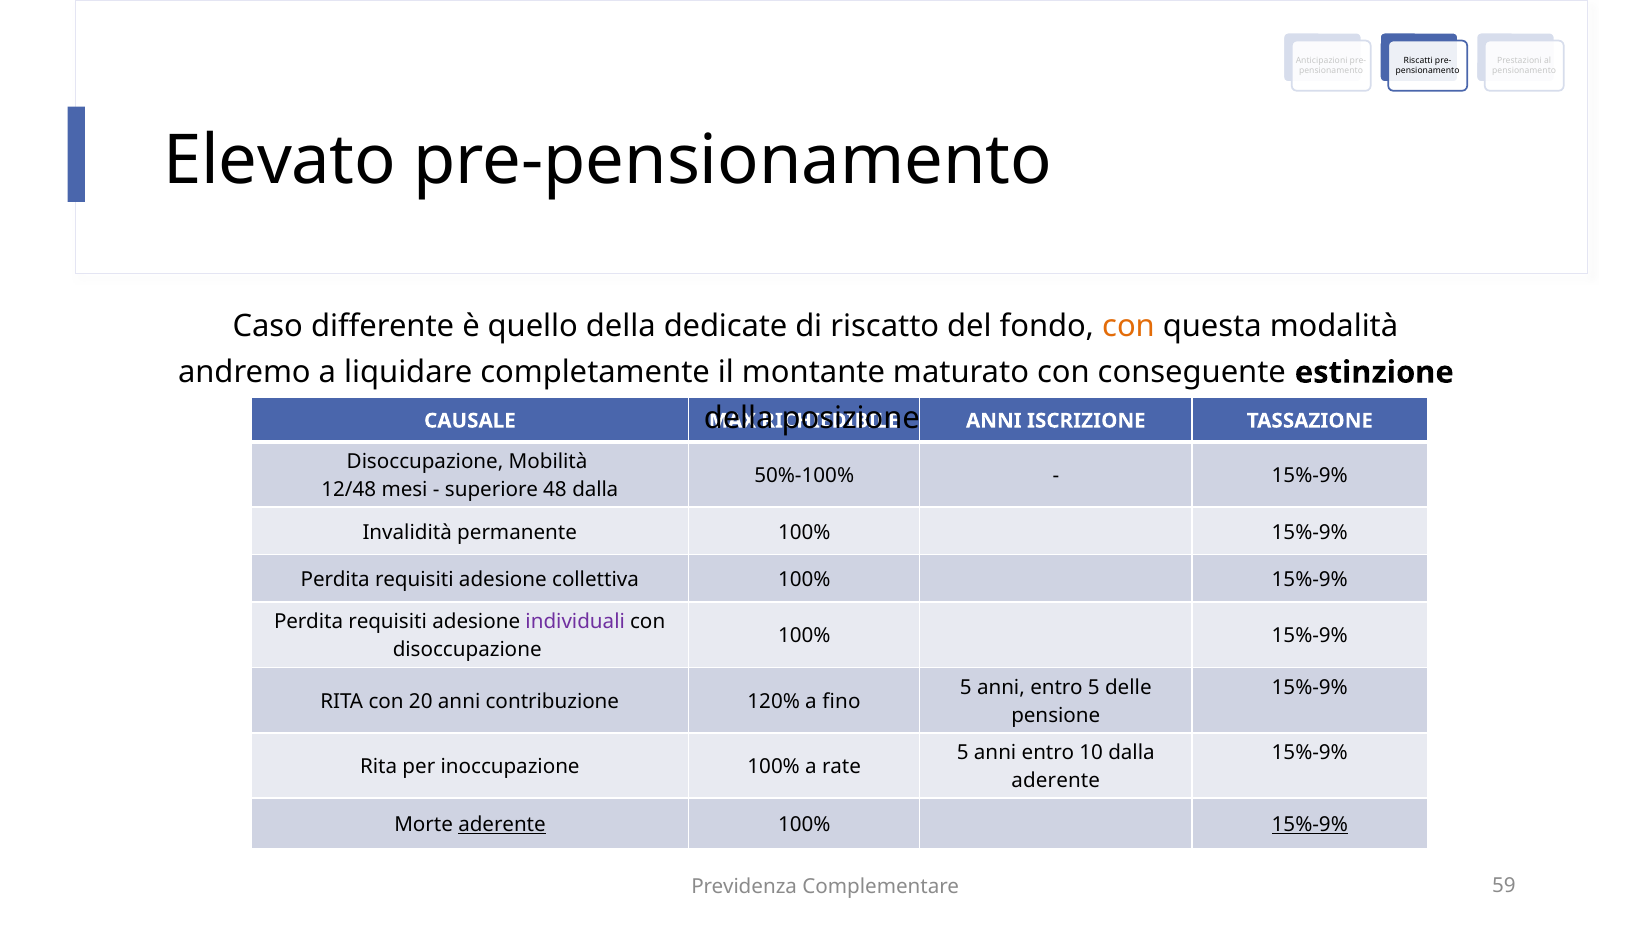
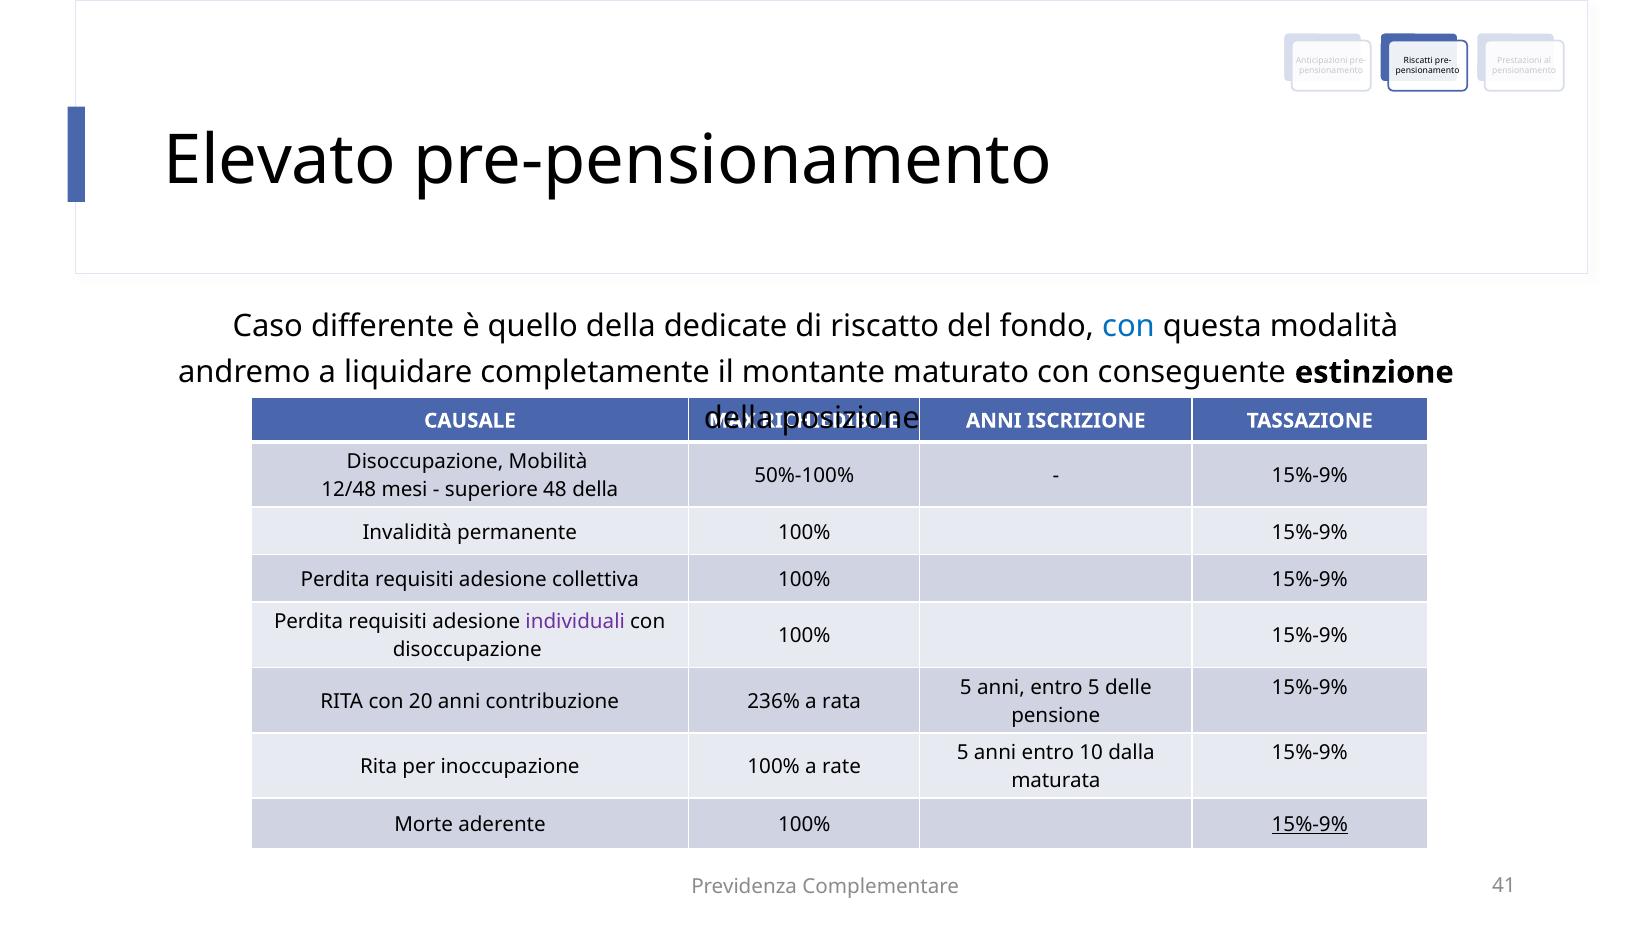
con colour: orange -> blue (1129, 326)
48 dalla: dalla -> della (595, 490)
120%: 120% -> 236% (774, 701)
fino: fino -> rata (842, 701)
aderente: aderente -> maturata (1056, 780)
aderente underline: present -> none (502, 824)
59: 59 -> 41 (1504, 885)
